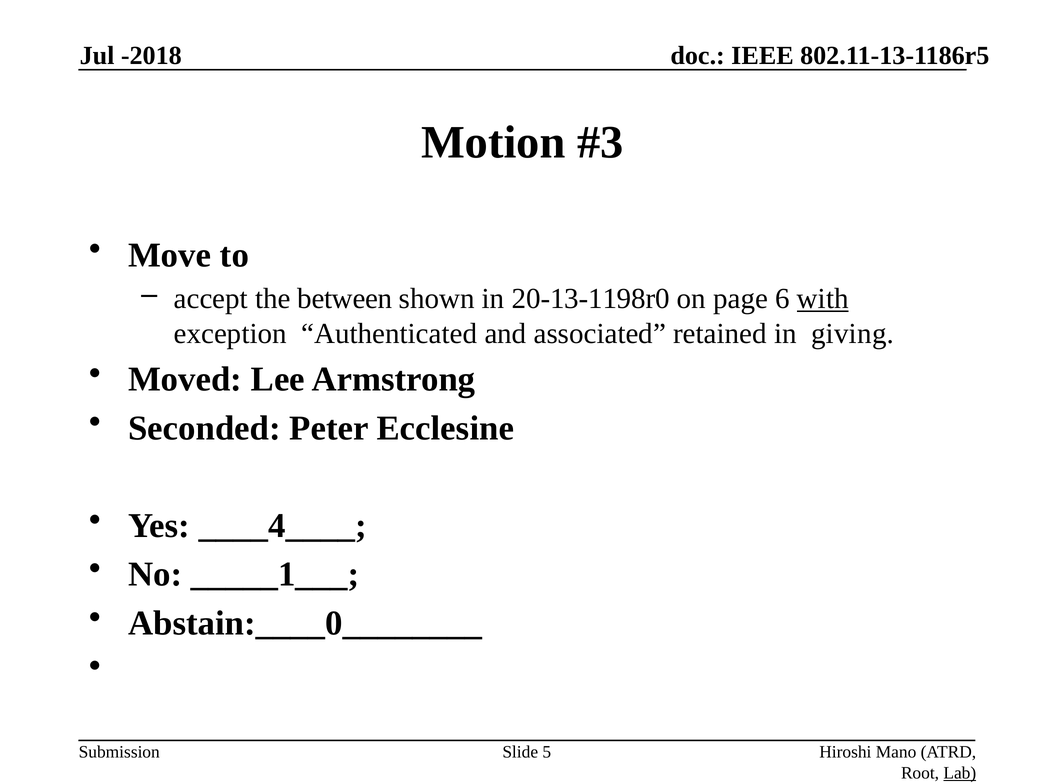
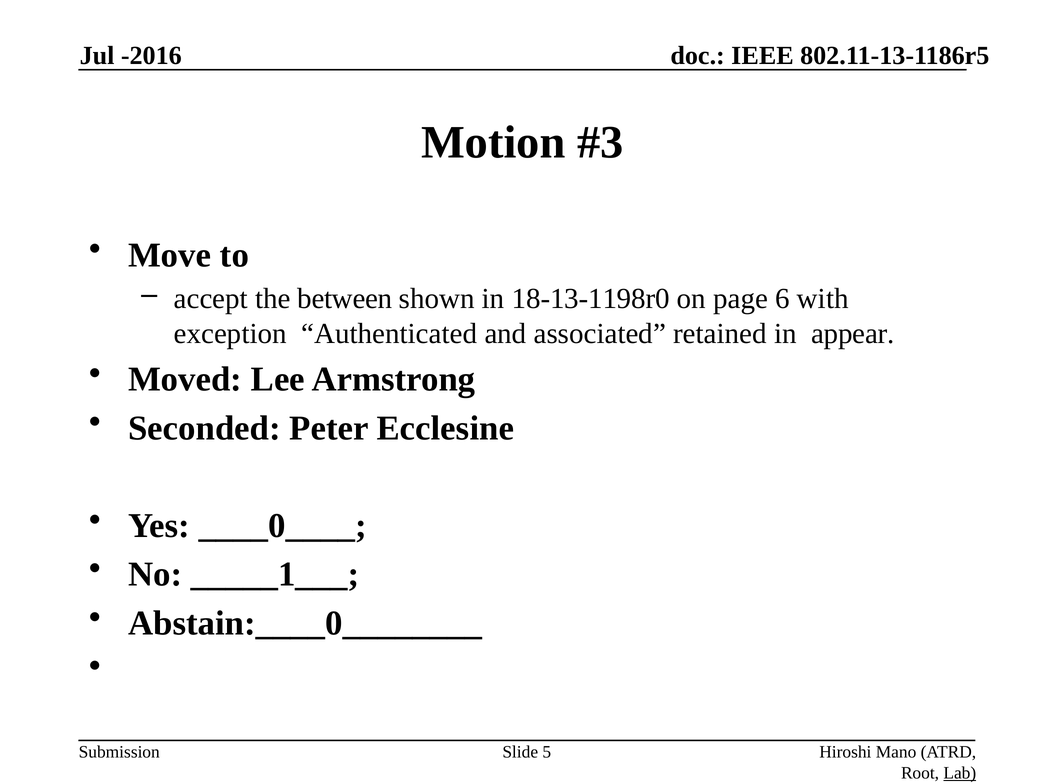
-2018: -2018 -> -2016 (151, 56)
20-13-1198r0: 20-13-1198r0 -> 18-13-1198r0 (591, 299)
with underline: present -> none (823, 299)
giving: giving -> appear (853, 334)
____4____: ____4____ -> ____0____ (283, 526)
